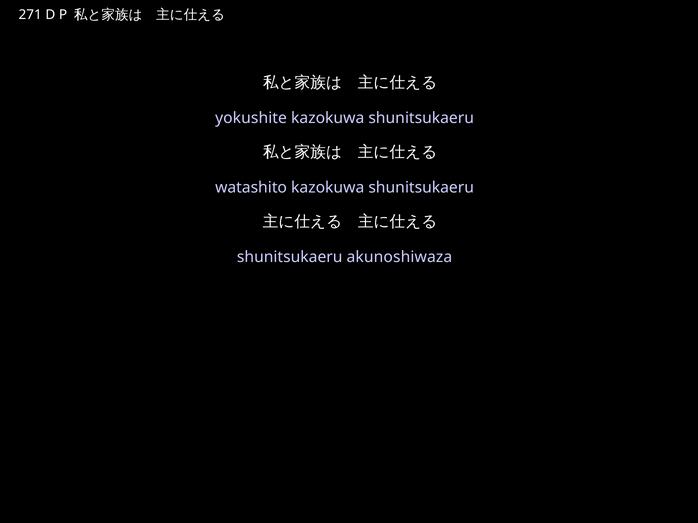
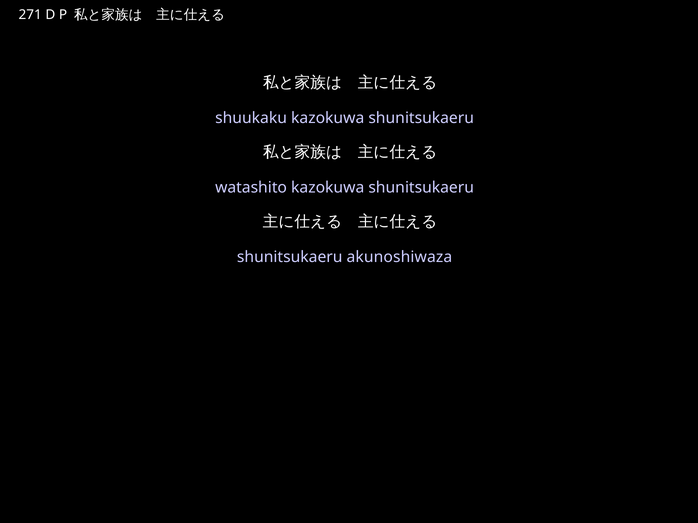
yokushite: yokushite -> shuukaku (251, 118)
